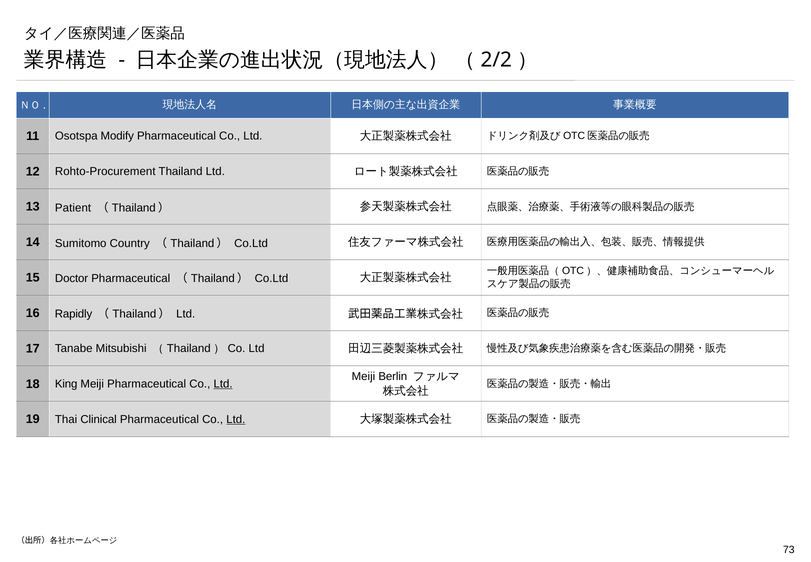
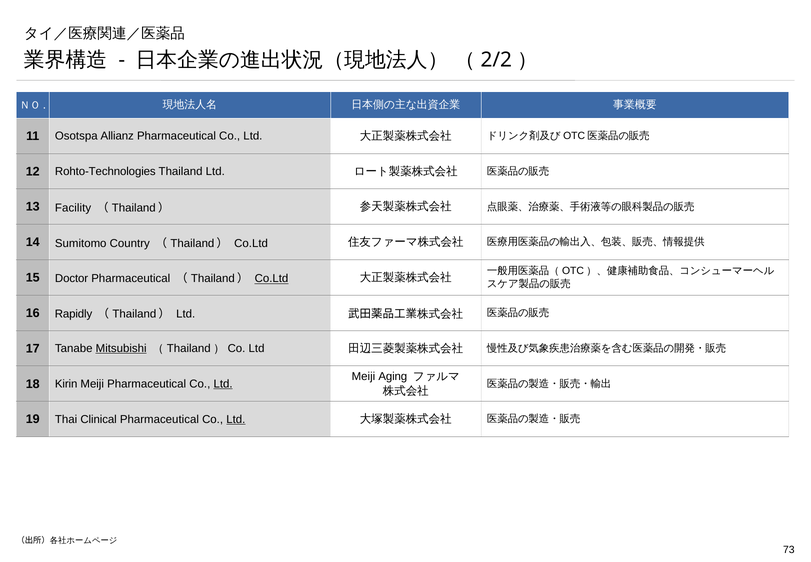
Modify: Modify -> Allianz (117, 136)
Rohto-Procurement: Rohto-Procurement -> Rohto-Technologies (105, 171)
Patient: Patient -> Facility (73, 208)
Co.Ltd underline: none -> present (271, 278)
Mitsubishi underline: none -> present (121, 348)
Berlin: Berlin -> Aging (393, 376)
King: King -> Kirin (66, 383)
